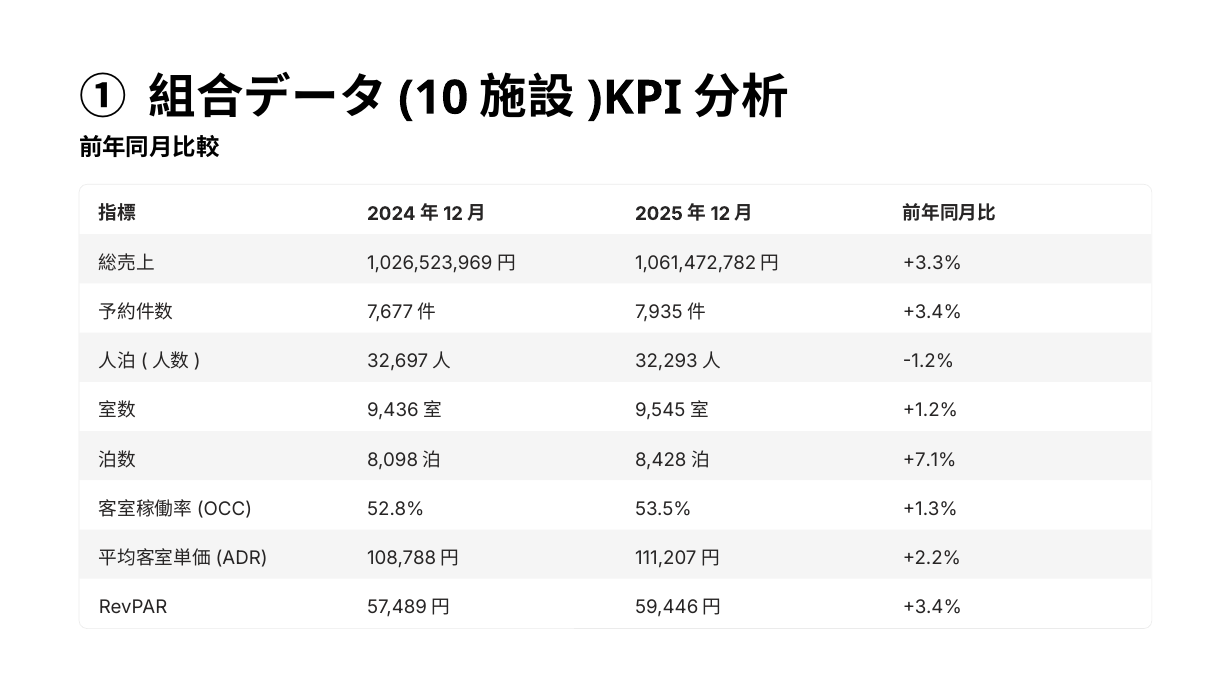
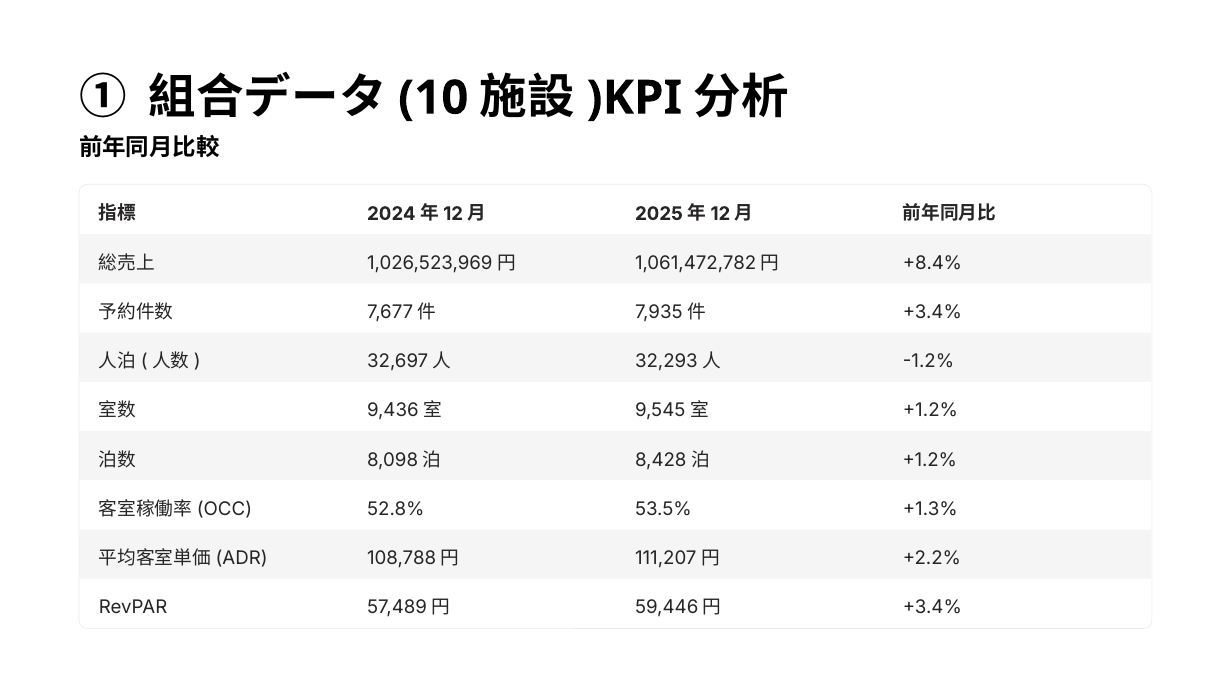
+3.3%: +3.3% -> +8.4% (932, 263)
+7.1%: +7.1% -> +1.2% (930, 460)
